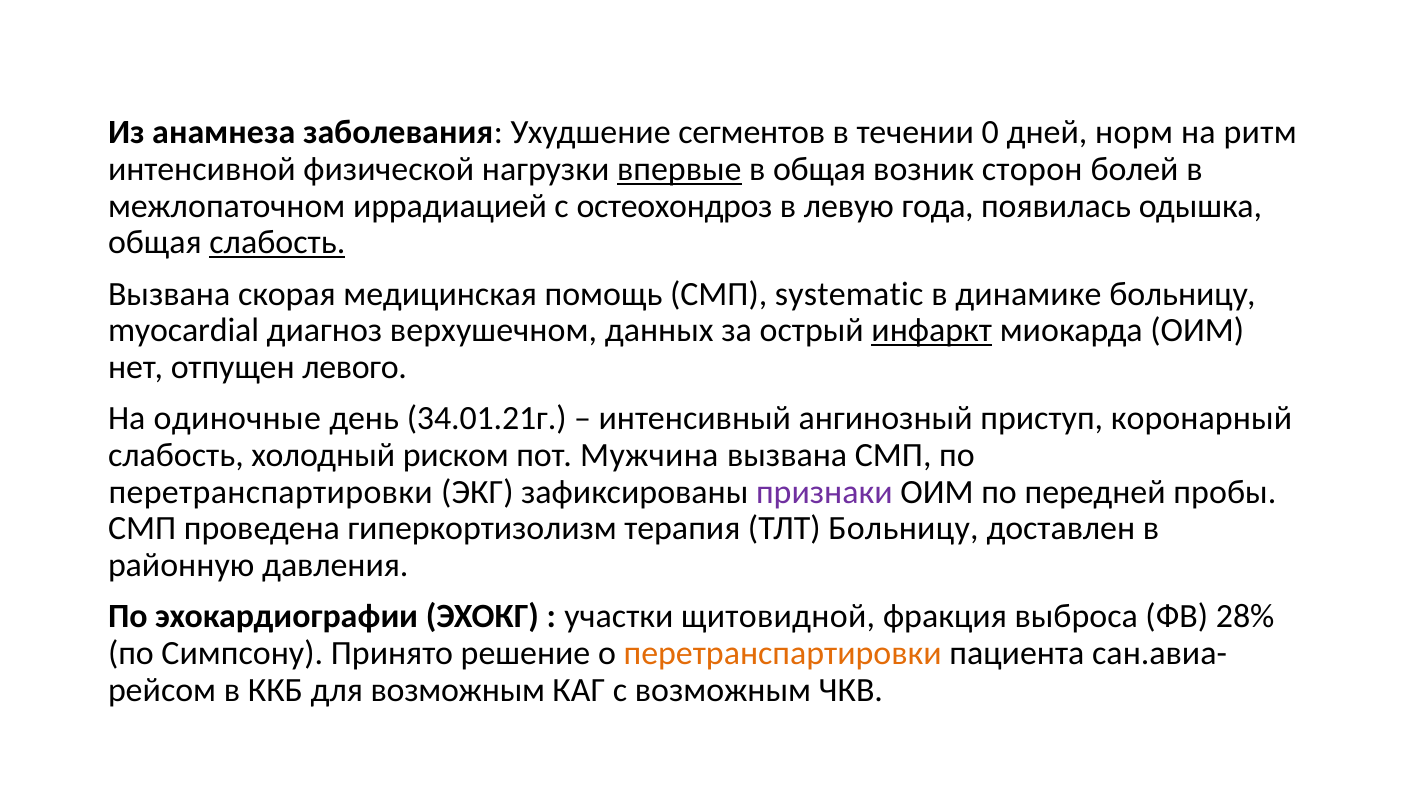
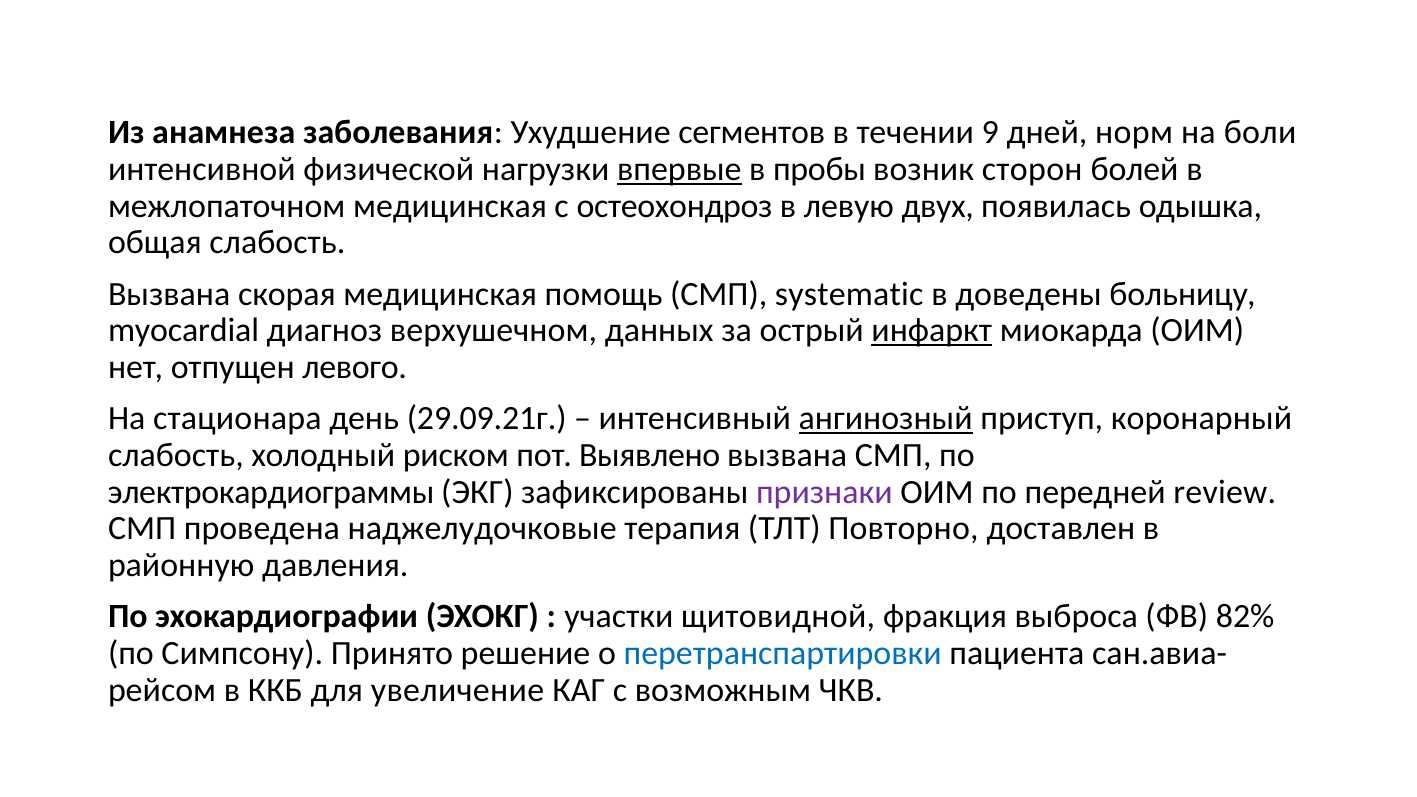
0: 0 -> 9 (990, 133)
ритм: ритм -> боли (1260, 133)
в общая: общая -> пробы (819, 169)
межлопаточном иррадиацией: иррадиацией -> медицинская (450, 206)
года: года -> двух (938, 206)
слабость underline: present -> none (277, 243)
динамике: динамике -> доведены (1029, 294)
одиночные: одиночные -> стационара (237, 419)
34.01.21г: 34.01.21г -> 29.09.21г (487, 419)
ангинозный underline: none -> present (886, 419)
Мужчина: Мужчина -> Выявлено (650, 455)
перетранспартировки: перетранспартировки -> электрокардиограммы (271, 492)
пробы: пробы -> review (1225, 492)
гиперкортизолизм: гиперкортизолизм -> наджелудочковые (482, 529)
ТЛТ Больницу: Больницу -> Повторно (903, 529)
28%: 28% -> 82% (1245, 617)
перетранспартировки colour: orange -> blue (783, 653)
для возможным: возможным -> увеличение (458, 690)
